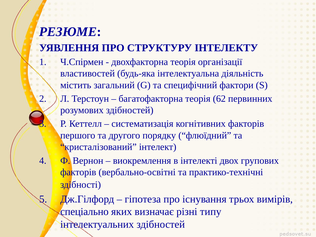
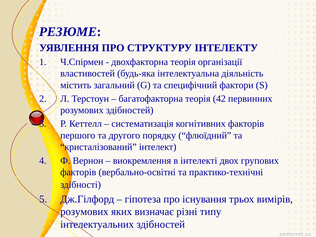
62: 62 -> 42 (219, 99)
спеціально: спеціально -> розумових (84, 212)
